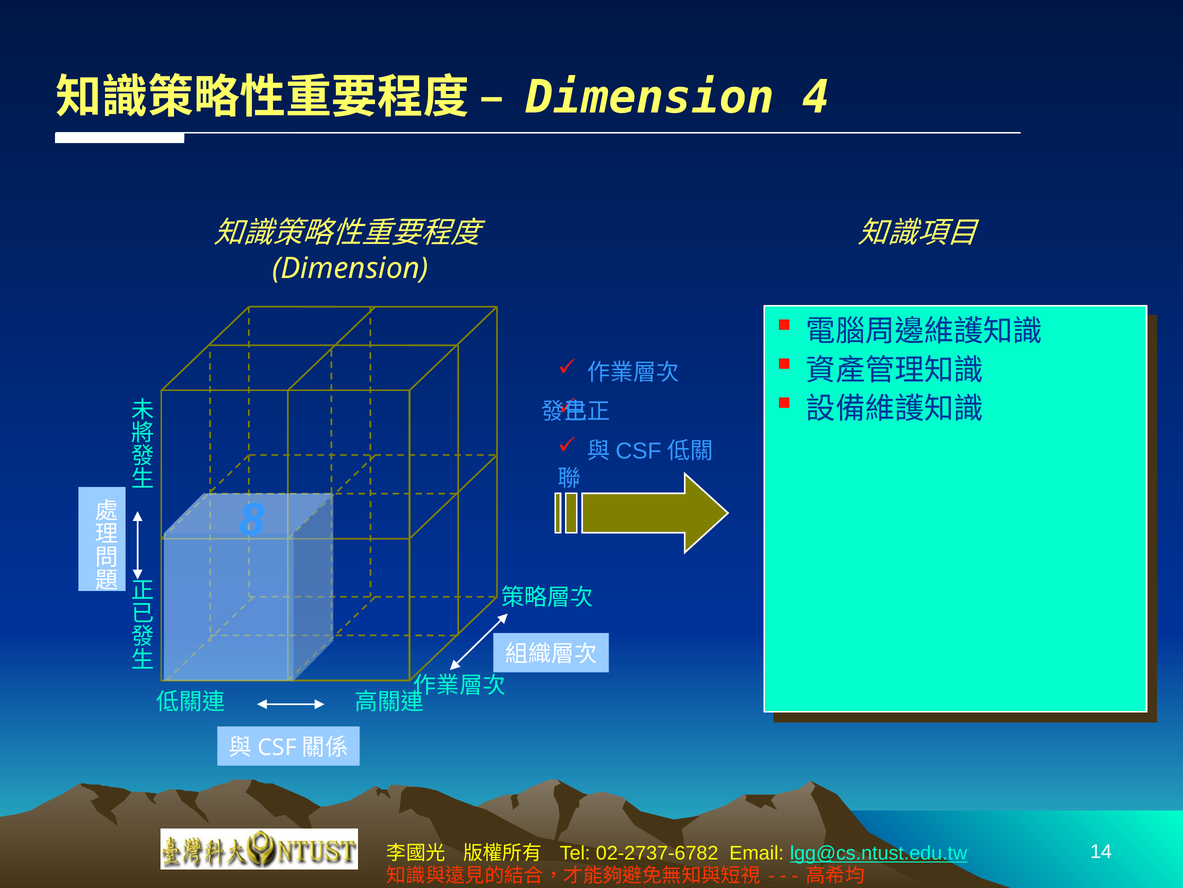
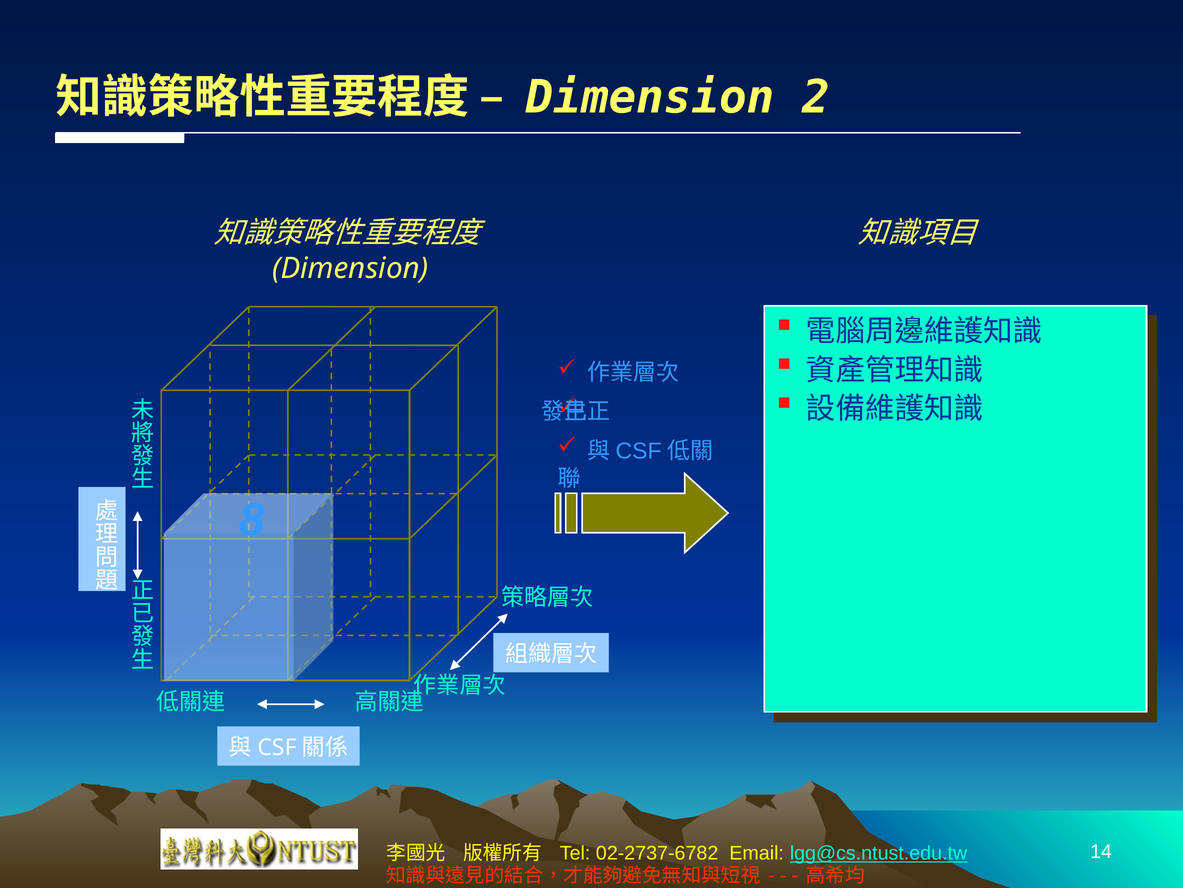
4: 4 -> 2 (816, 97)
